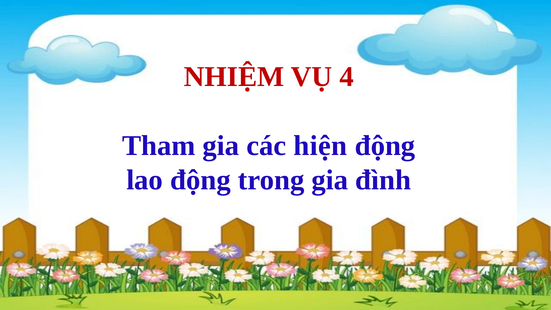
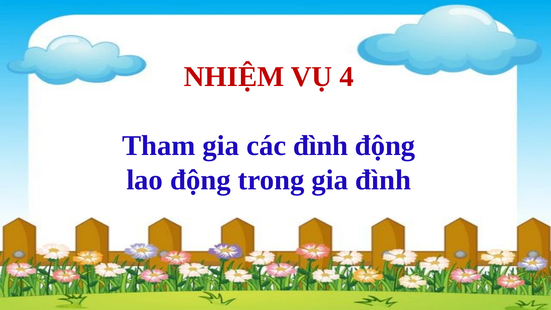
các hiện: hiện -> đình (321, 145)
